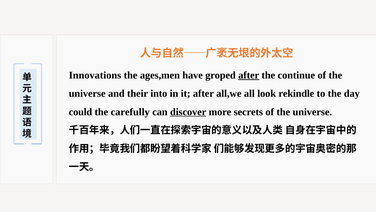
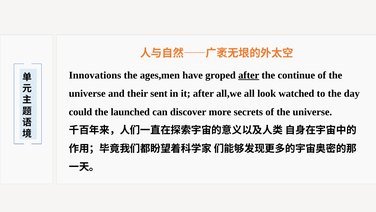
into: into -> sent (159, 93)
rekindle: rekindle -> watched (296, 93)
carefully: carefully -> launched (130, 112)
discover underline: present -> none (188, 112)
